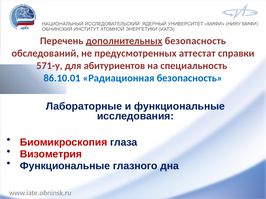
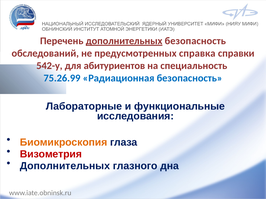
аттестат: аттестат -> справка (197, 53)
571-у: 571-у -> 542-у (49, 66)
86.10.01: 86.10.01 -> 75.26.99 (62, 78)
Биомикроскопия colour: red -> orange (64, 143)
Функциональные: Функциональные -> Дополнительных (65, 166)
